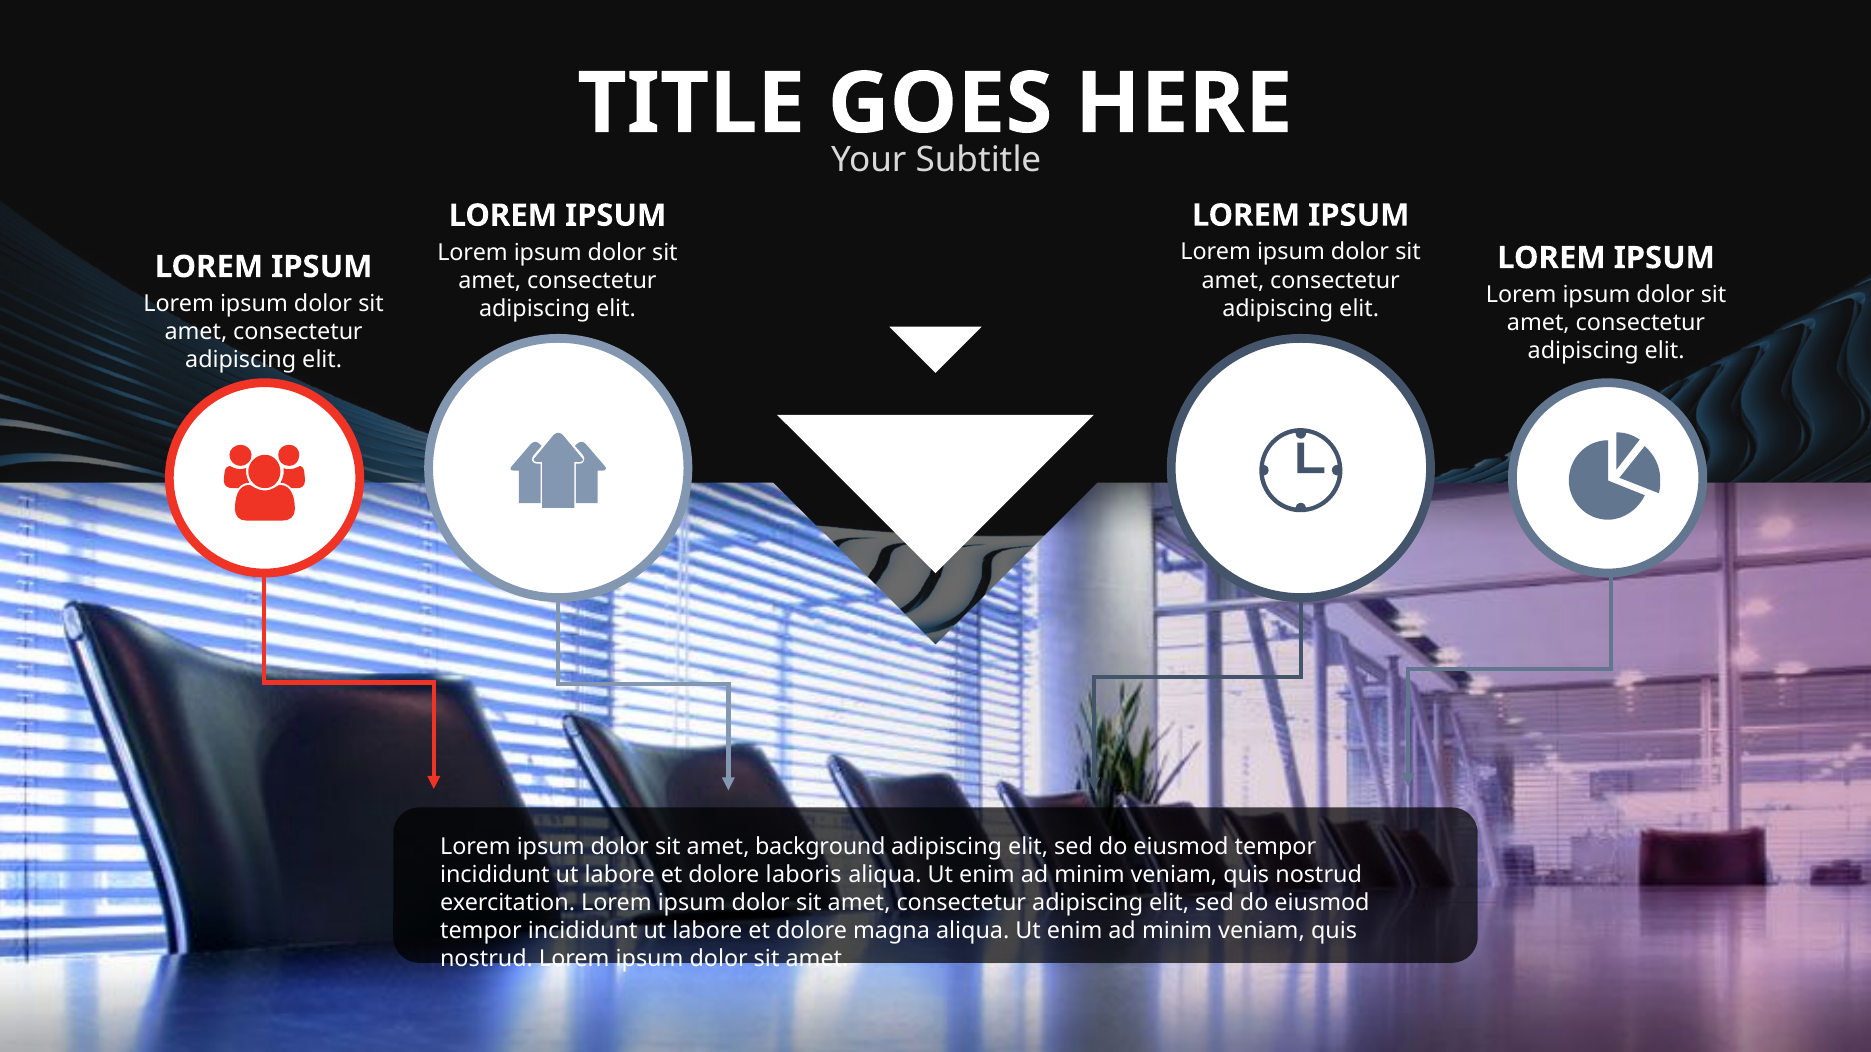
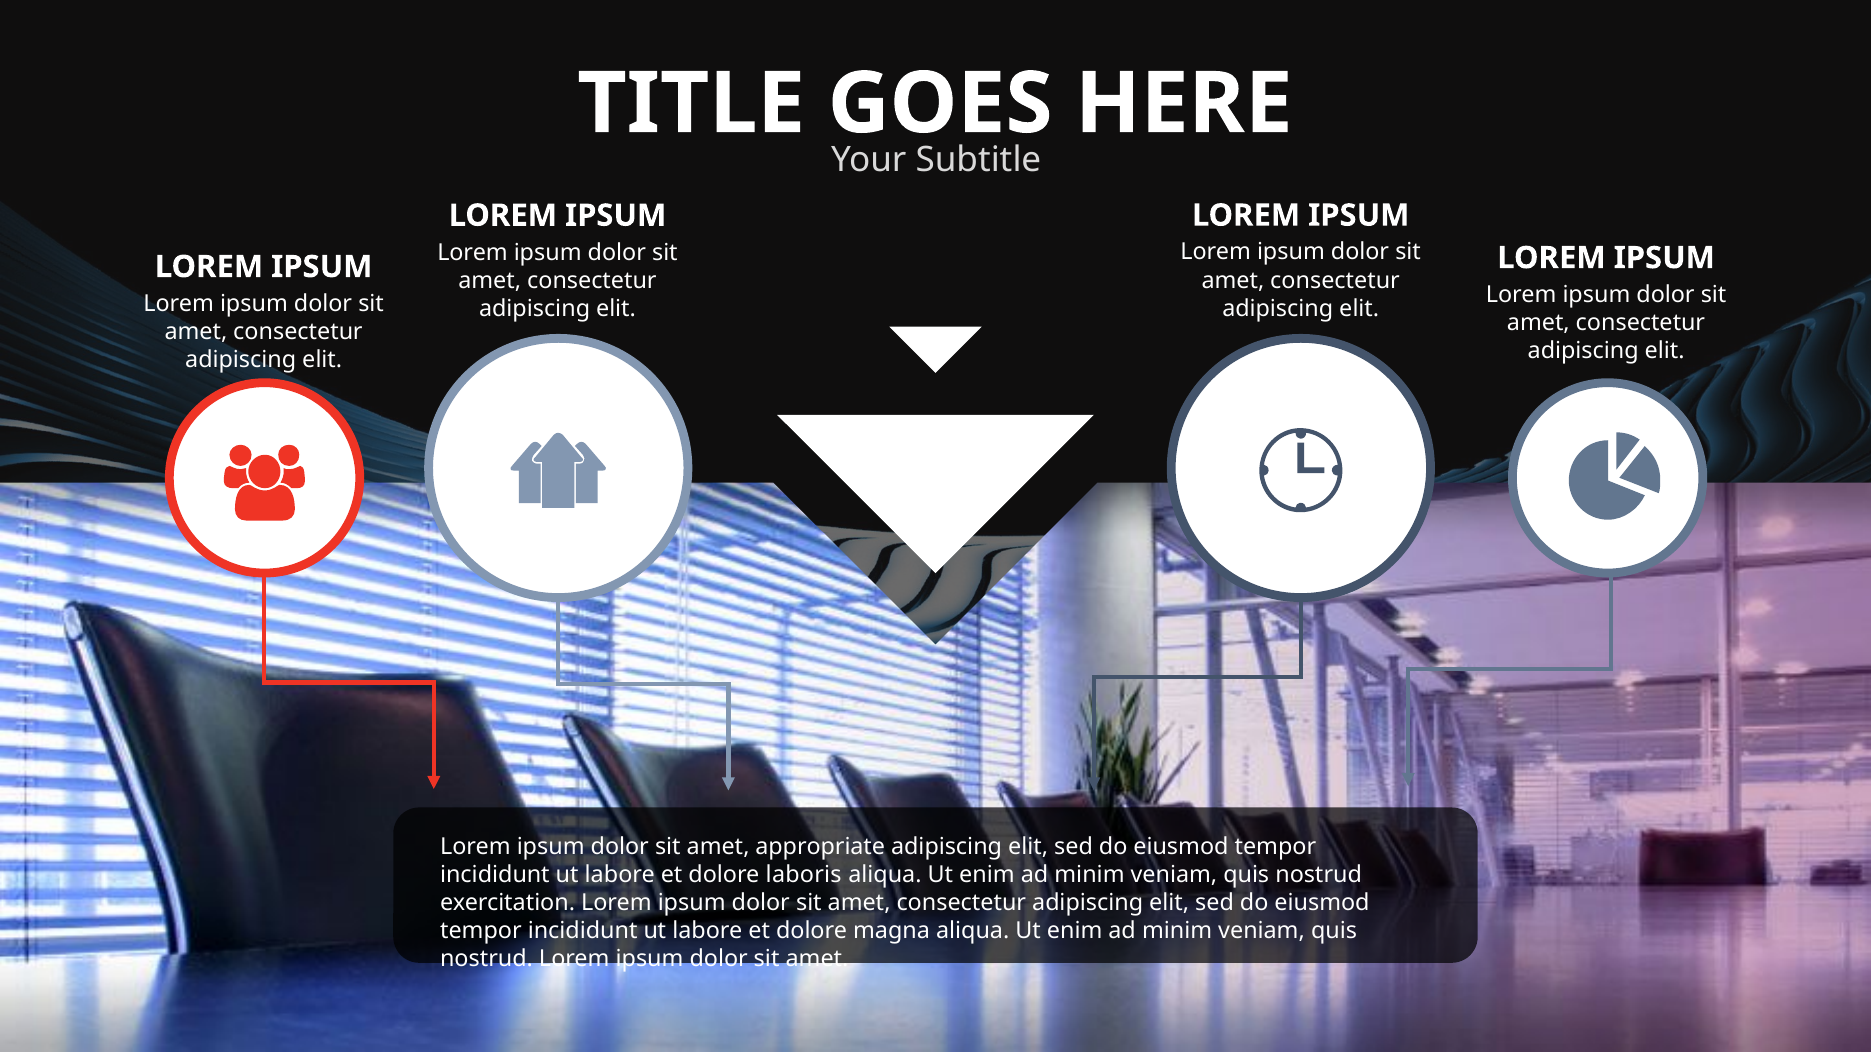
background: background -> appropriate (820, 847)
